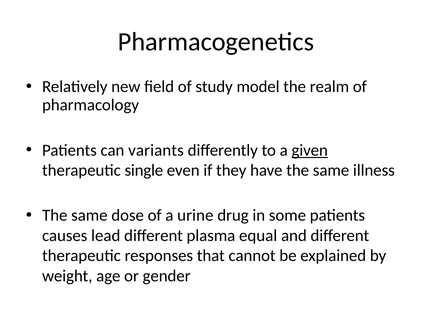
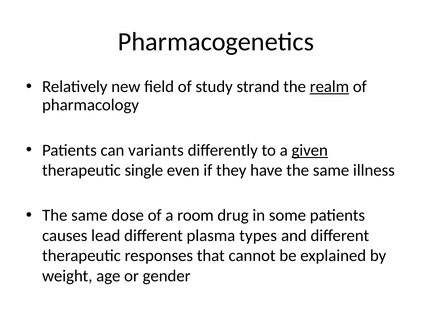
model: model -> strand (258, 87)
realm underline: none -> present (329, 87)
urine: urine -> room (195, 215)
equal: equal -> types (258, 236)
